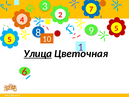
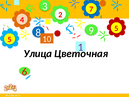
Улица underline: present -> none (38, 53)
